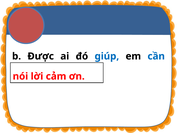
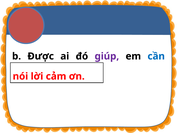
giúp colour: blue -> purple (107, 56)
